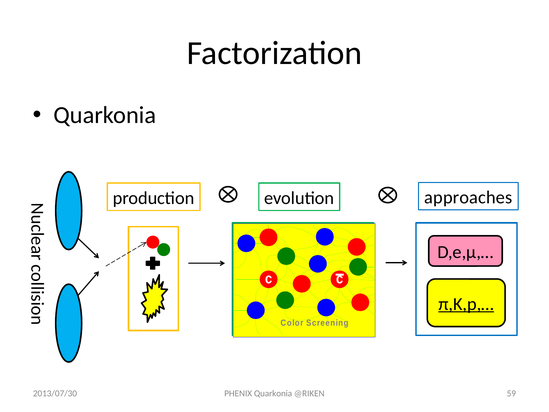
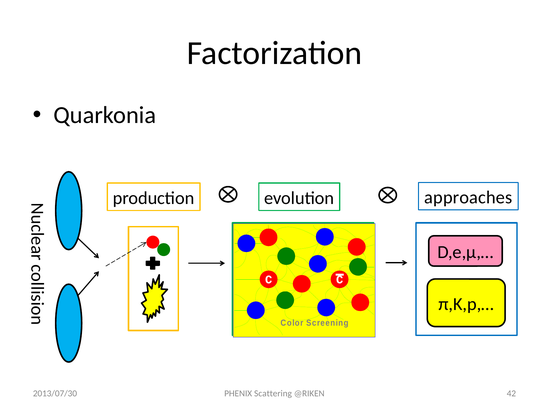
π,K,p,… underline: present -> none (466, 304)
PHENIX Quarkonia: Quarkonia -> Scattering (273, 393)
59: 59 -> 42 (511, 393)
